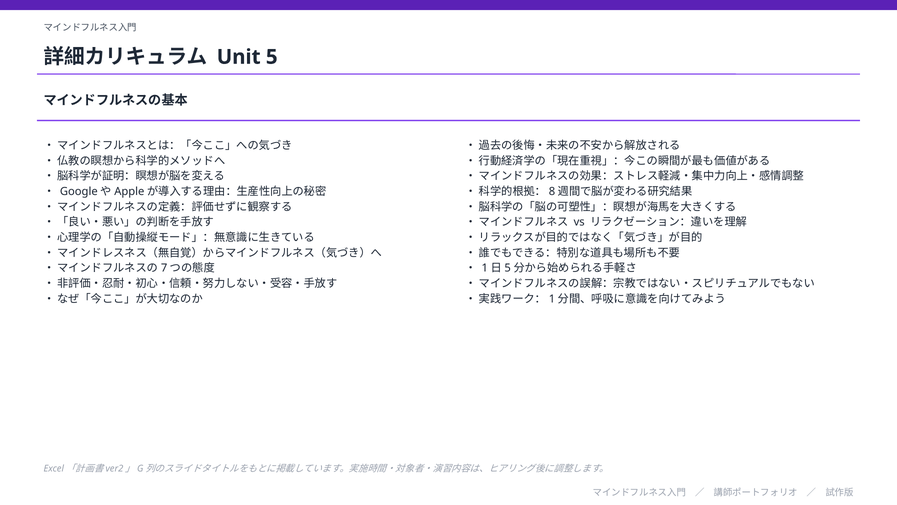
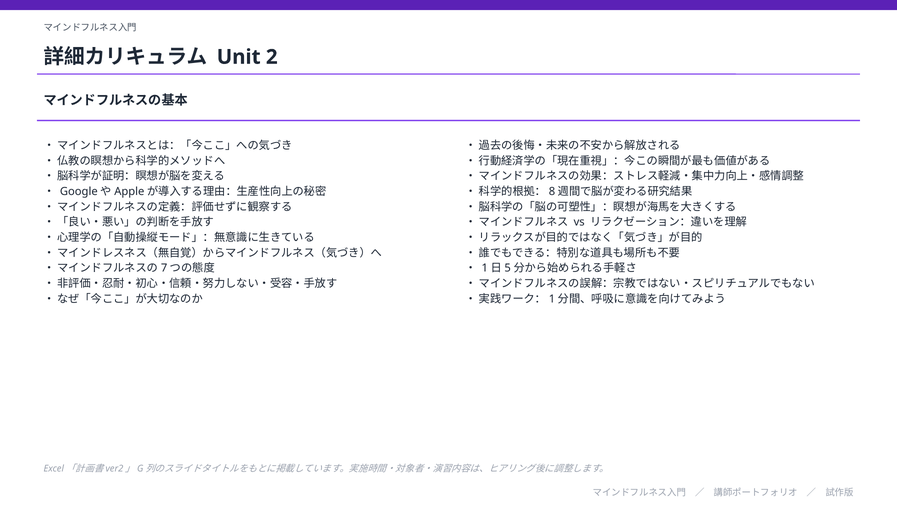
5: 5 -> 2 (272, 57)
